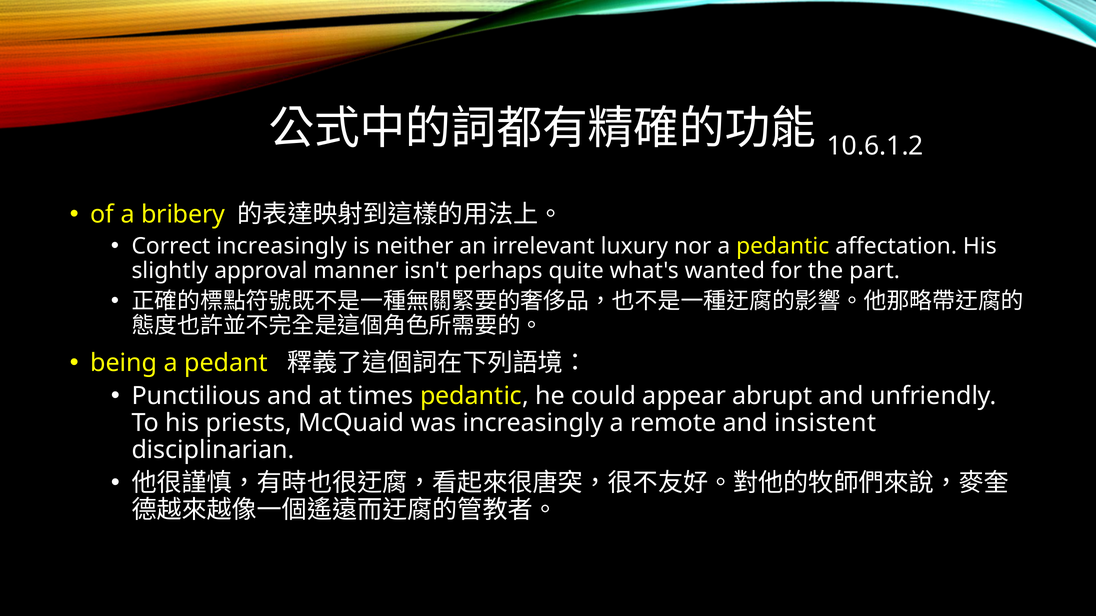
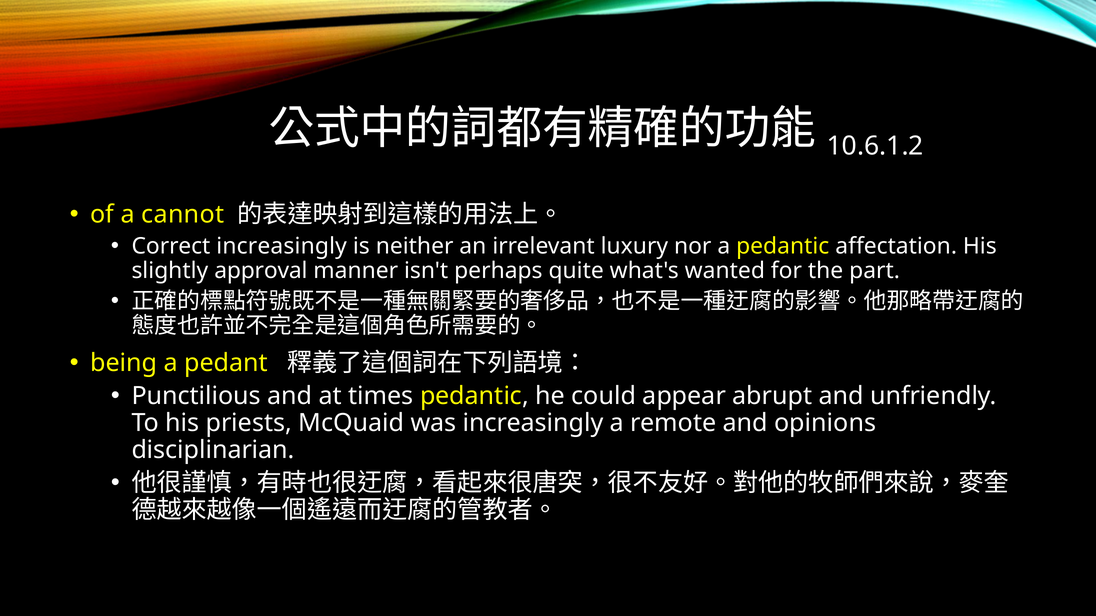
bribery: bribery -> cannot (183, 215)
insistent: insistent -> opinions (825, 423)
